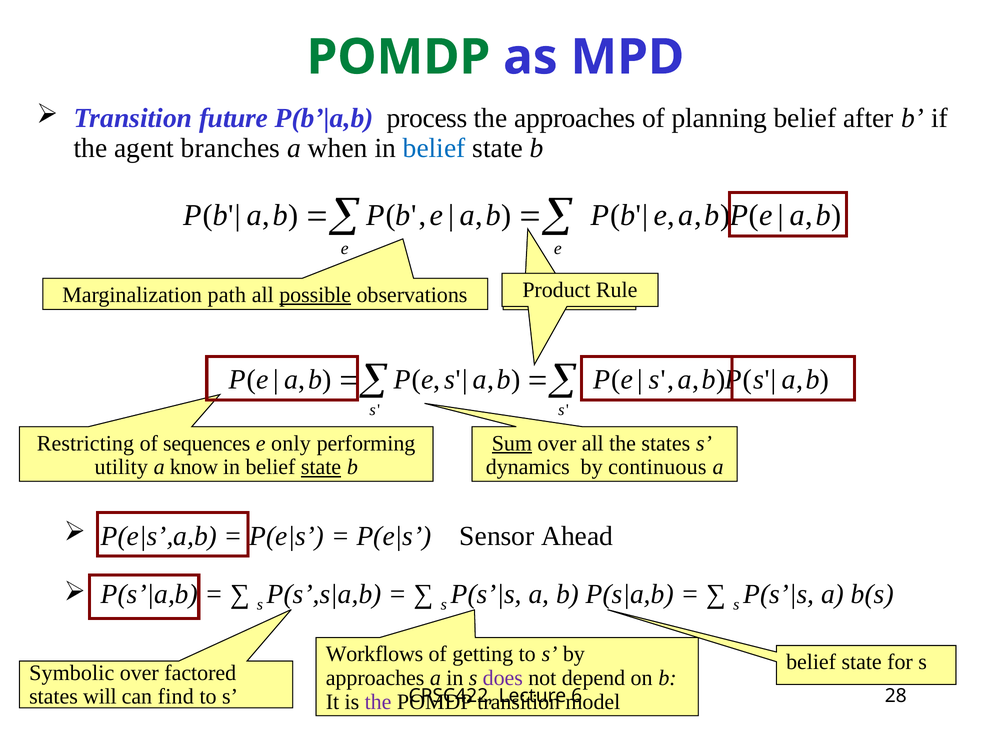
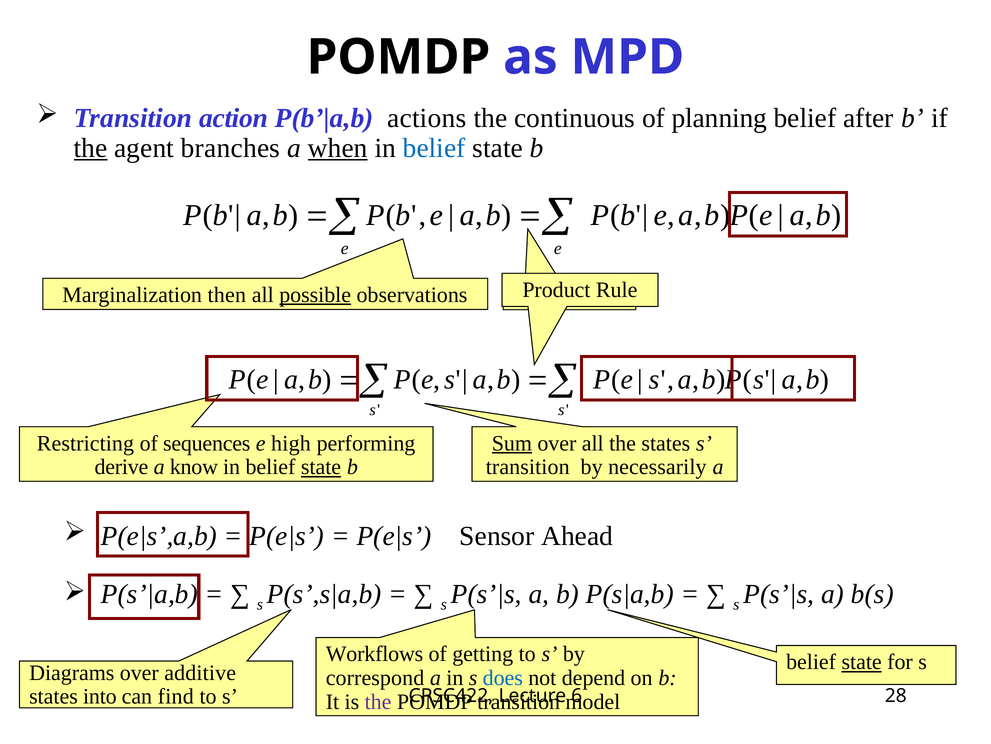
POMDP colour: green -> black (398, 57)
future: future -> action (234, 118)
process: process -> actions (427, 118)
the approaches: approaches -> continuous (575, 118)
the underline: none -> present (91, 148)
when underline: none -> present (338, 148)
path: path -> then (227, 295)
only: only -> high (291, 443)
utility: utility -> derive (121, 467)
dynamics: dynamics -> transition (528, 467)
continuous: continuous -> necessarily (657, 467)
state underline: none -> present (862, 661)
Symbolic: Symbolic -> Diagrams (72, 672)
factored: factored -> additive (200, 672)
approaches: approaches -> correspond (375, 677)
does colour: purple -> blue (503, 677)
will: will -> into (100, 696)
